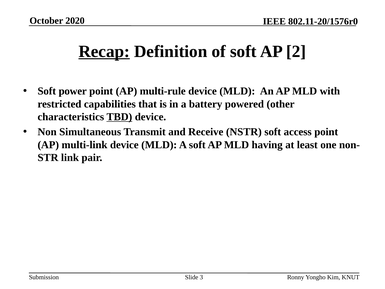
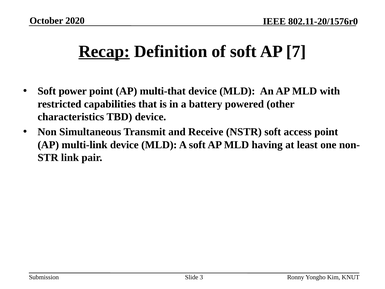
2: 2 -> 7 (296, 51)
multi-rule: multi-rule -> multi-that (163, 91)
TBD underline: present -> none (119, 117)
